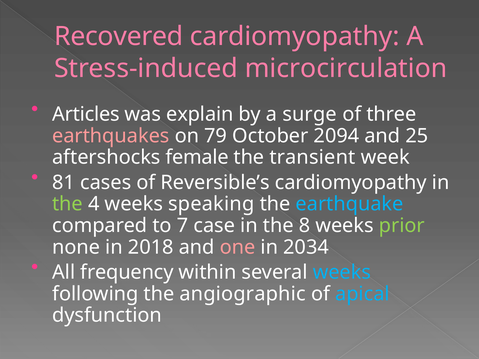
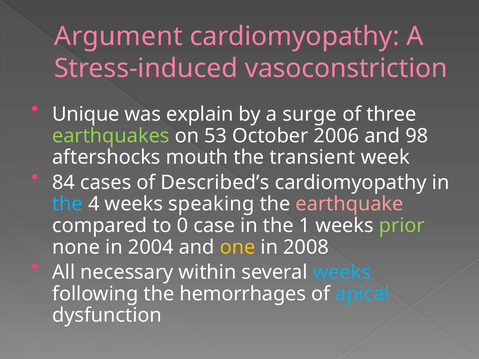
Recovered: Recovered -> Argument (118, 37)
microcirculation: microcirculation -> vasoconstriction (346, 68)
Articles: Articles -> Unique (86, 114)
earthquakes colour: pink -> light green (111, 136)
79: 79 -> 53 (216, 136)
2094: 2094 -> 2006 (336, 136)
25: 25 -> 98 (417, 136)
female: female -> mouth (197, 157)
81: 81 -> 84 (64, 183)
Reversible’s: Reversible’s -> Described’s (215, 183)
the colour: light green -> light blue (68, 204)
earthquake colour: light blue -> pink (350, 204)
7: 7 -> 0 (183, 226)
8: 8 -> 1 (305, 226)
2018: 2018 -> 2004 (151, 247)
one colour: pink -> yellow (238, 247)
2034: 2034 -> 2008 (306, 247)
frequency: frequency -> necessary (127, 272)
angiographic: angiographic -> hemorrhages (243, 294)
